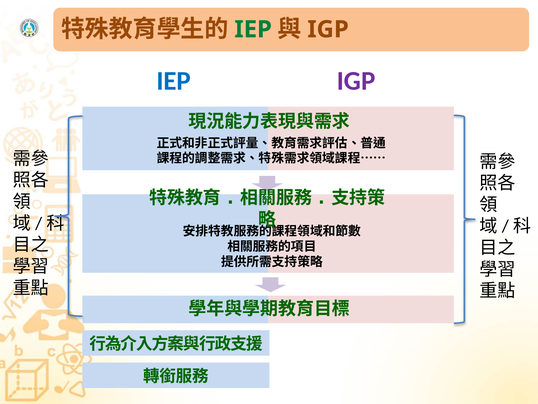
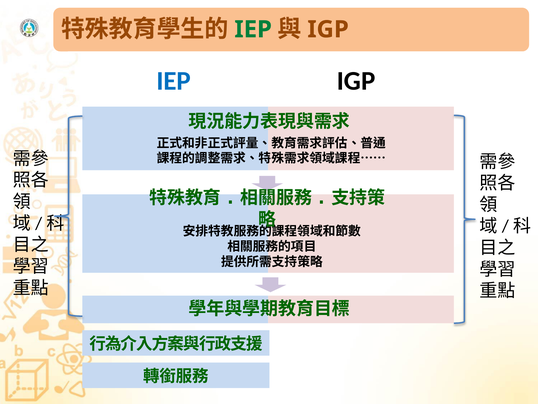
IGP colour: purple -> black (356, 81)
